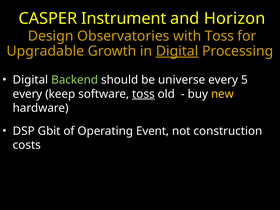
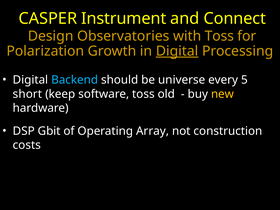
Horizon: Horizon -> Connect (235, 19)
Upgradable: Upgradable -> Polarization (45, 51)
Backend colour: light green -> light blue (75, 80)
every: every -> short (27, 94)
toss underline: present -> none (143, 94)
Event: Event -> Array (153, 131)
